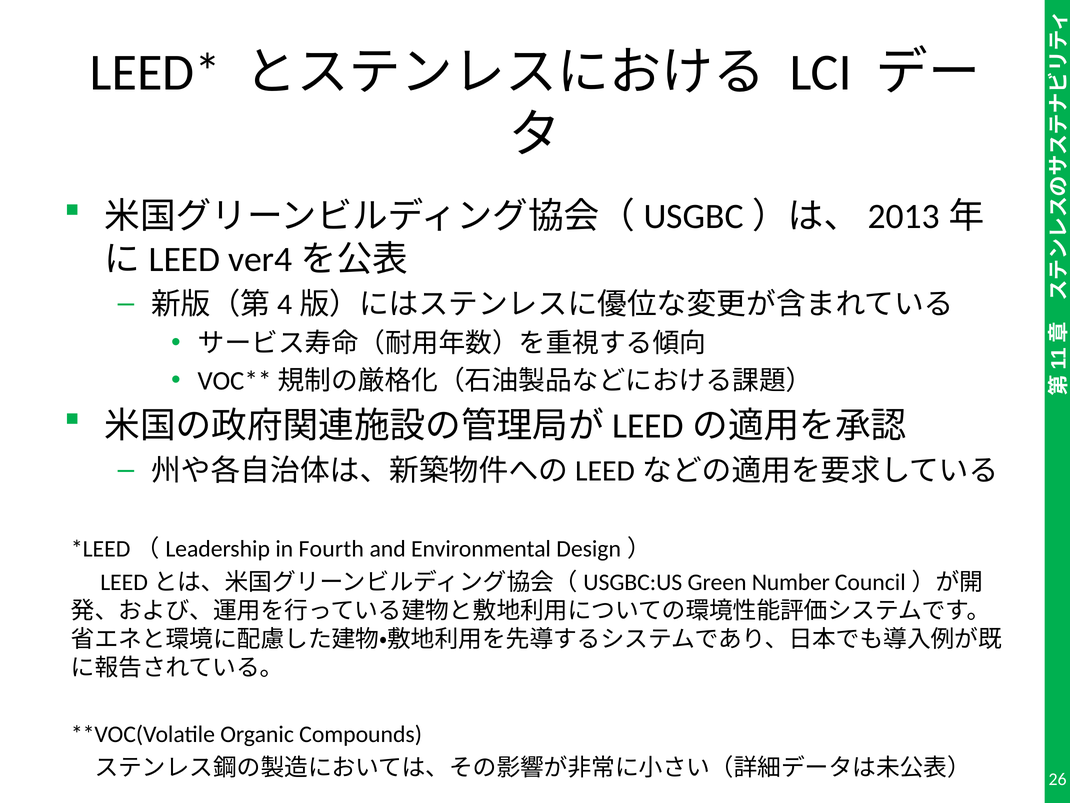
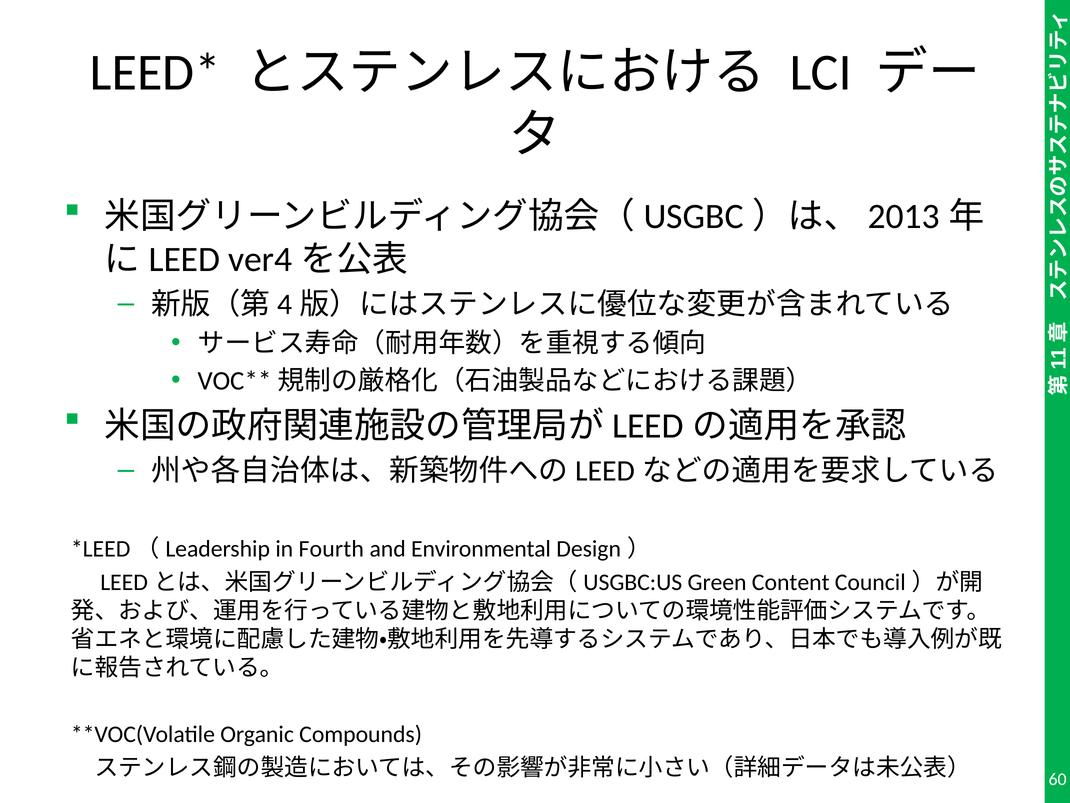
Number: Number -> Content (791, 582)
26: 26 -> 60 (1058, 779)
